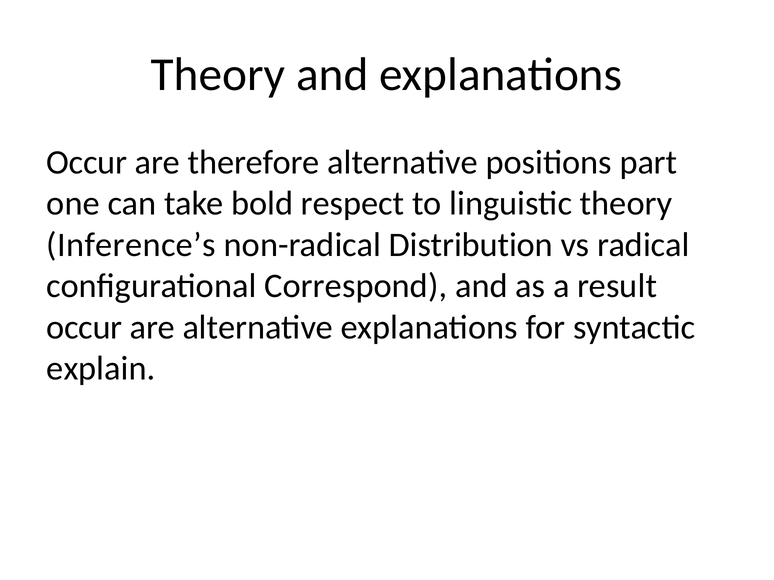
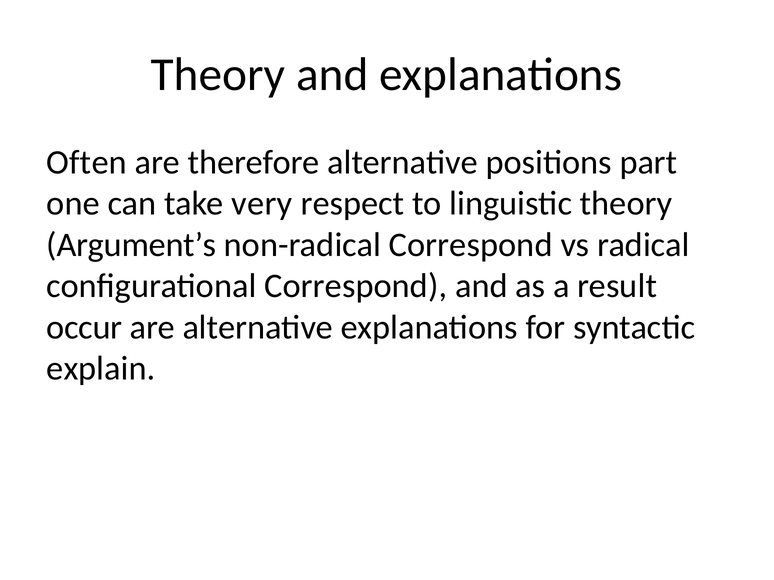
Occur: Occur -> Often (87, 162)
bold: bold -> very (262, 204)
Inference’s: Inference’s -> Argument’s (131, 245)
non-radical Distribution: Distribution -> Correspond (471, 245)
